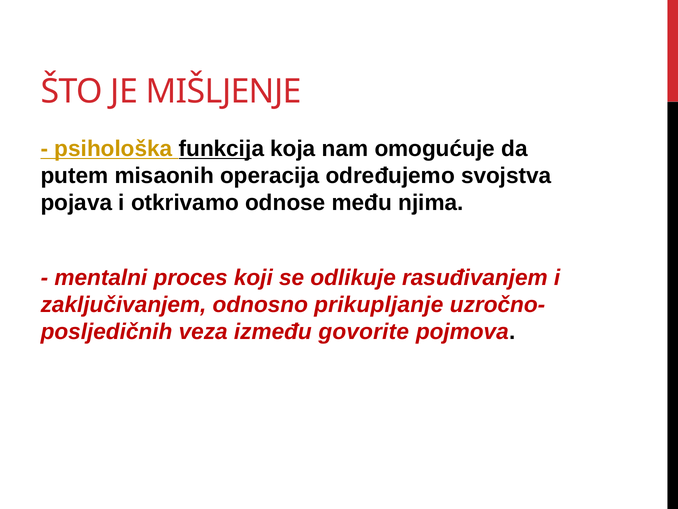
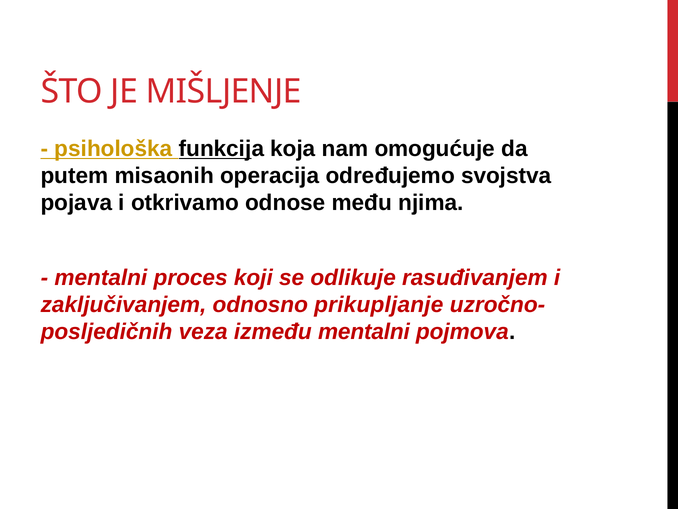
između govorite: govorite -> mentalni (364, 332)
